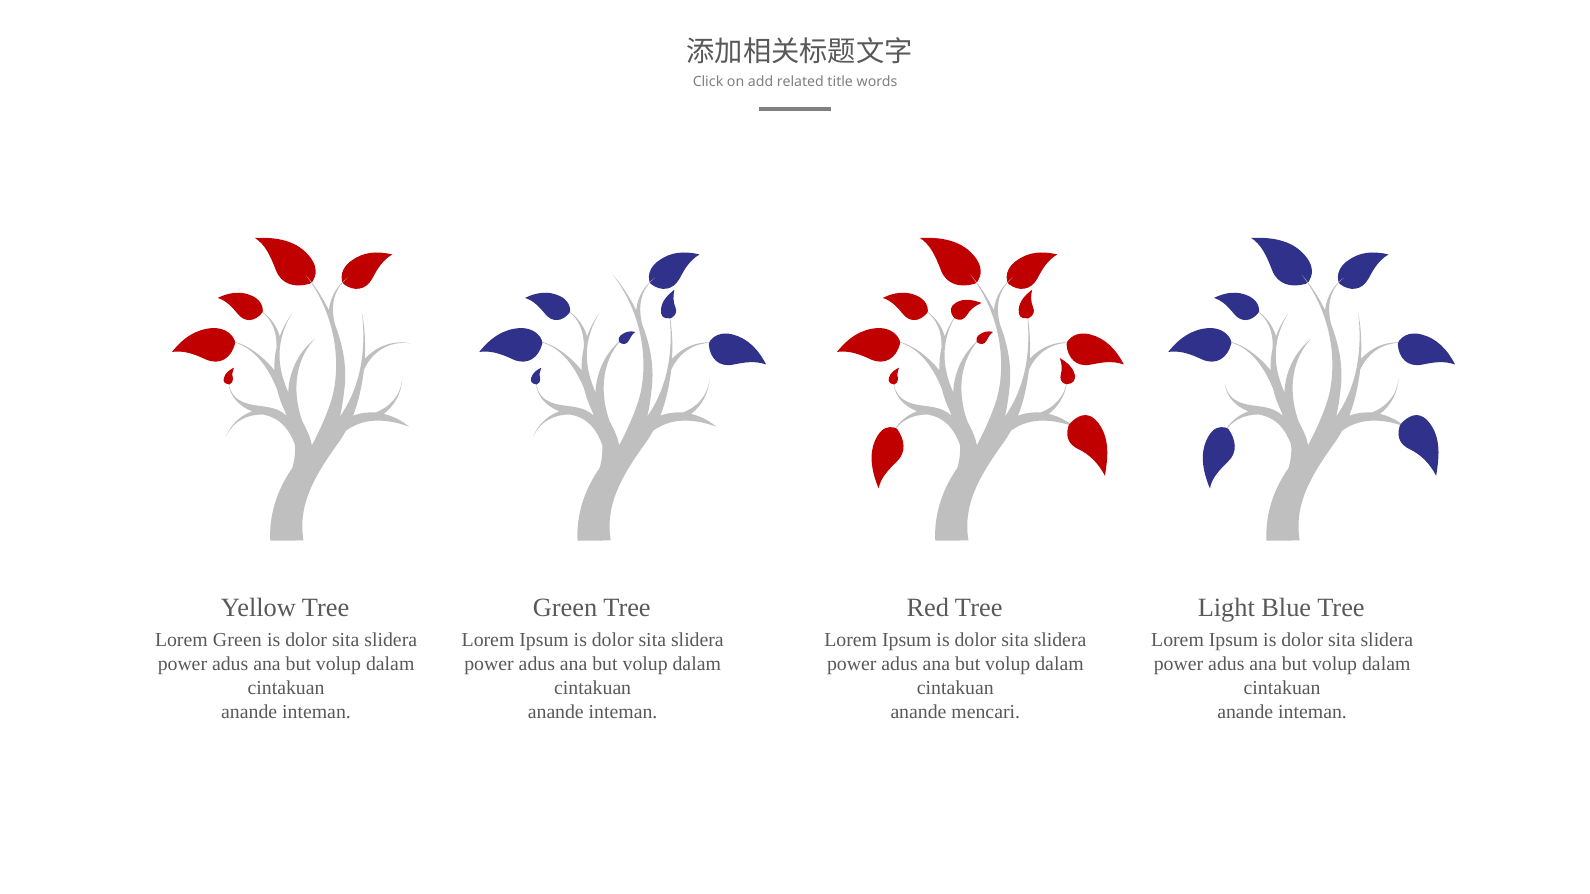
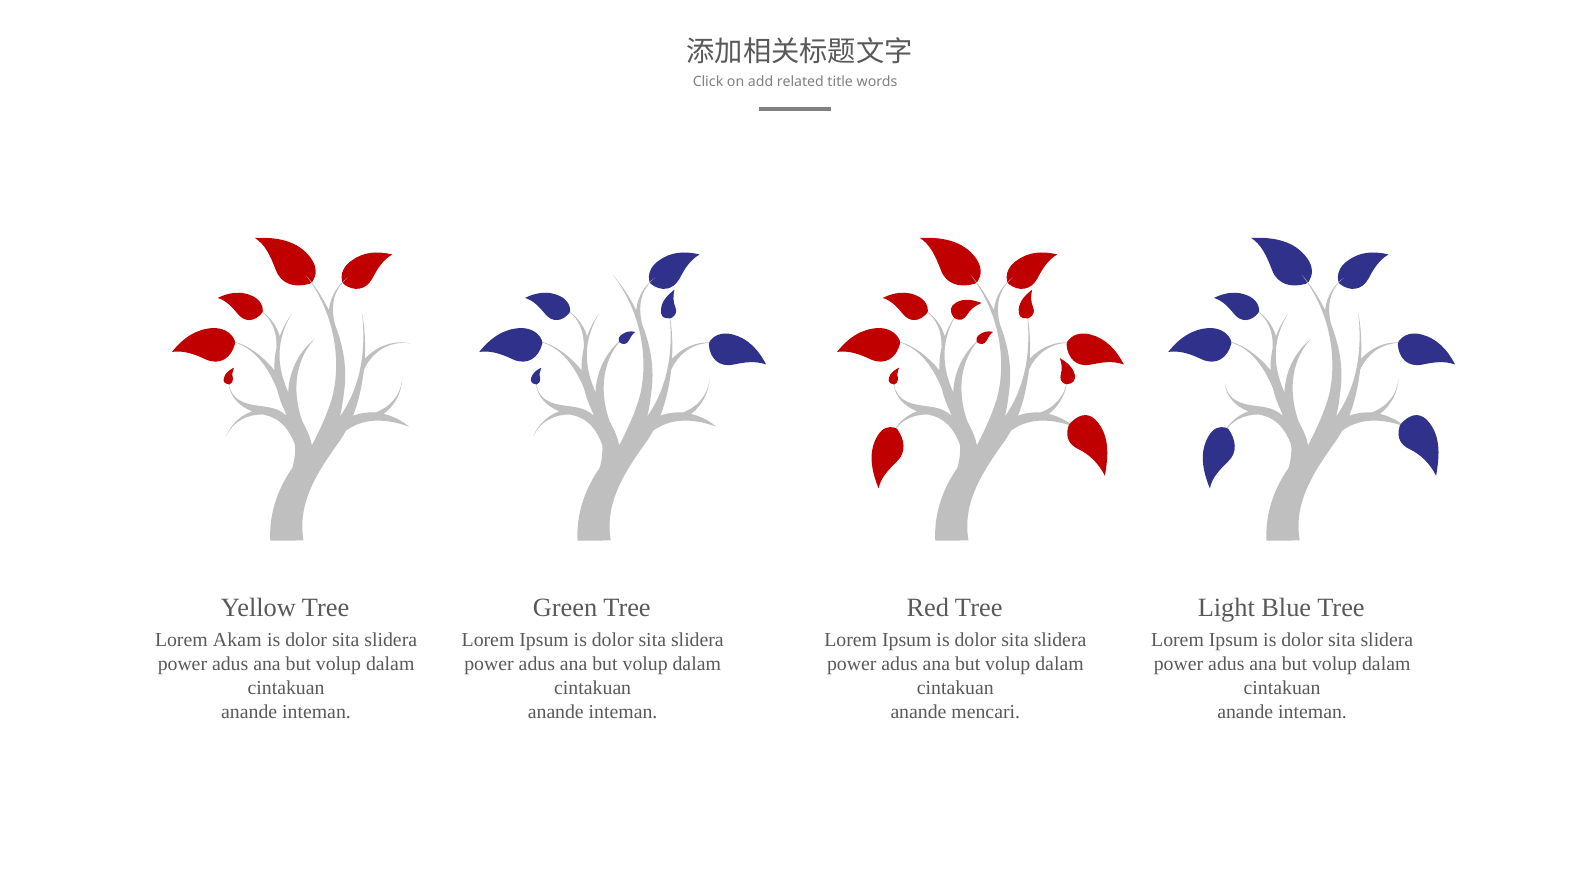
Lorem Green: Green -> Akam (237, 641)
